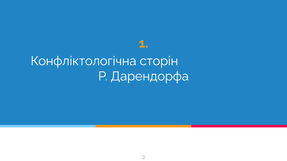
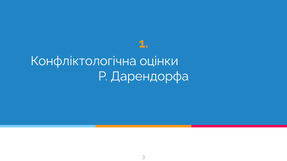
сторін: сторін -> оцінки (159, 61)
